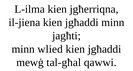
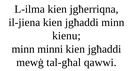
jagħti: jagħti -> kienu (66, 36)
wlied: wlied -> minni (50, 49)
